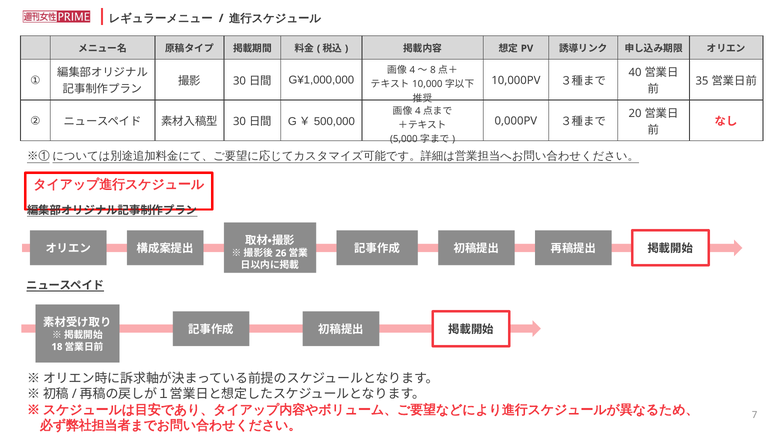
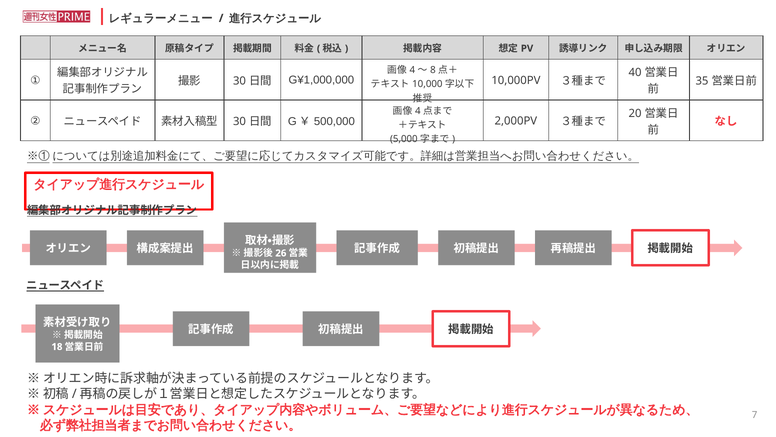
0,000PV: 0,000PV -> 2,000PV (516, 121)
